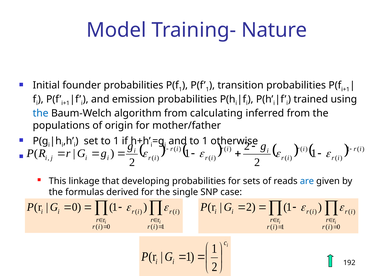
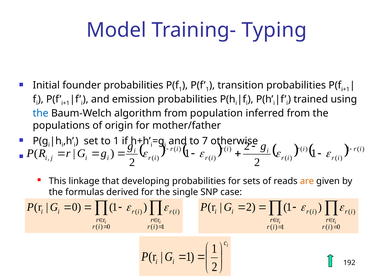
Nature: Nature -> Typing (274, 30)
calculating: calculating -> population (216, 113)
1: 1 -> 7 (205, 141)
are colour: blue -> orange (307, 181)
